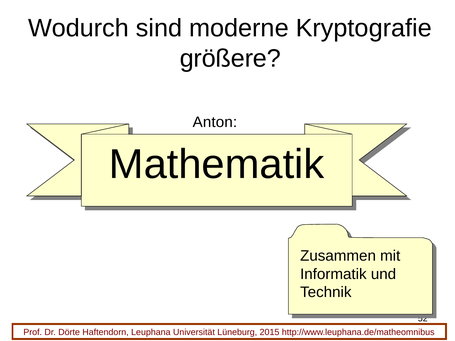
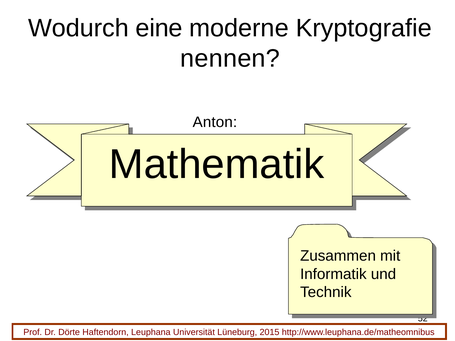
sind: sind -> eine (159, 28)
größere: größere -> nennen (230, 59)
